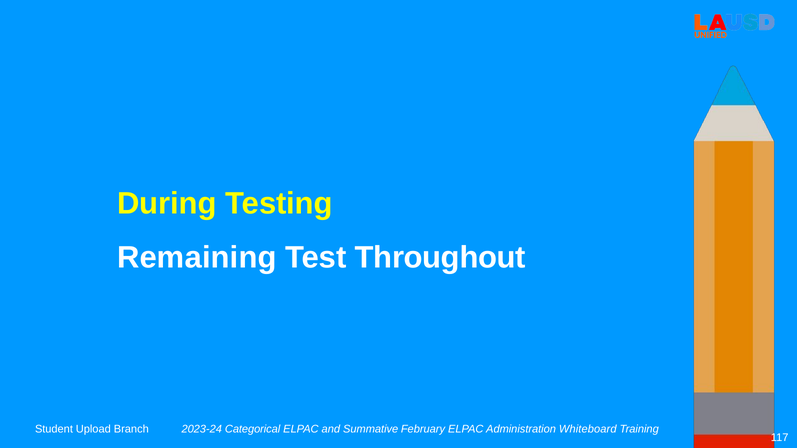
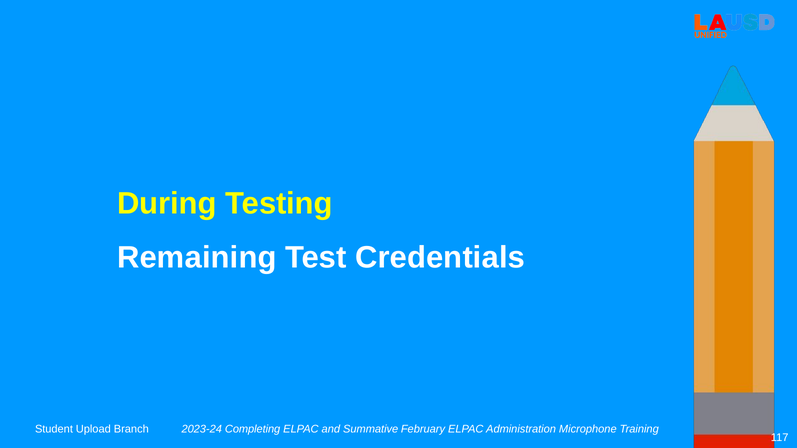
Throughout: Throughout -> Credentials (440, 258)
Categorical: Categorical -> Completing (253, 430)
Whiteboard: Whiteboard -> Microphone (588, 430)
